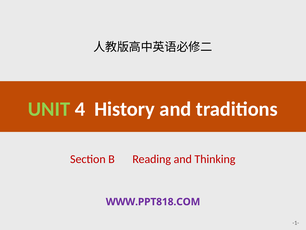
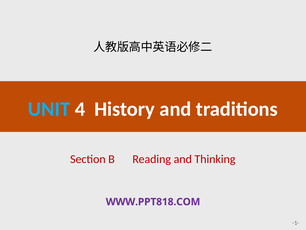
UNIT colour: light green -> light blue (49, 109)
